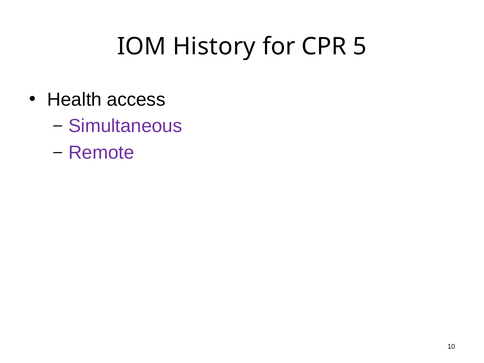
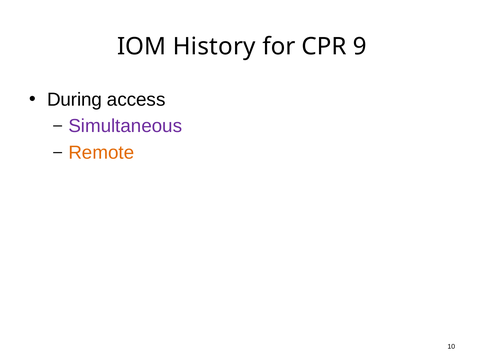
5: 5 -> 9 (360, 46)
Health: Health -> During (75, 100)
Remote colour: purple -> orange (101, 152)
